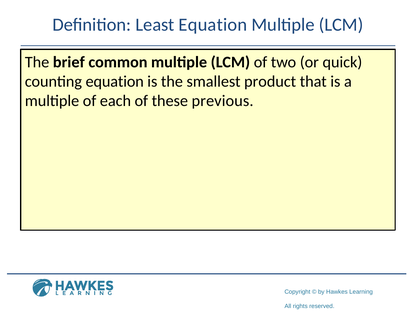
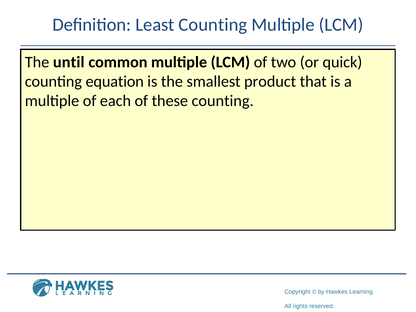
Least Equation: Equation -> Counting (213, 25)
brief: brief -> until (69, 62)
these previous: previous -> counting (223, 101)
